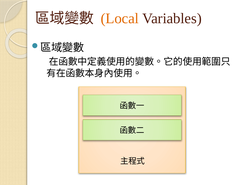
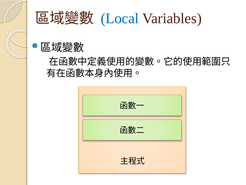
Local colour: orange -> blue (120, 18)
